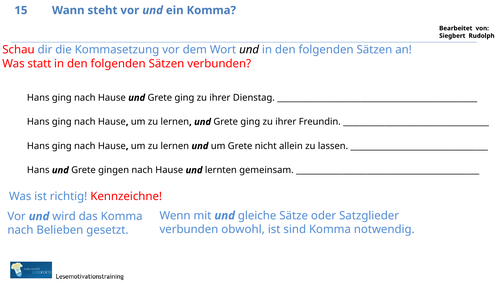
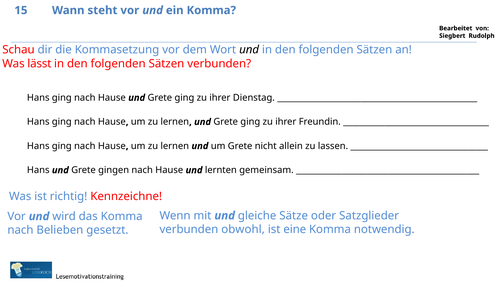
statt: statt -> lässt (39, 64)
sind: sind -> eine (295, 229)
